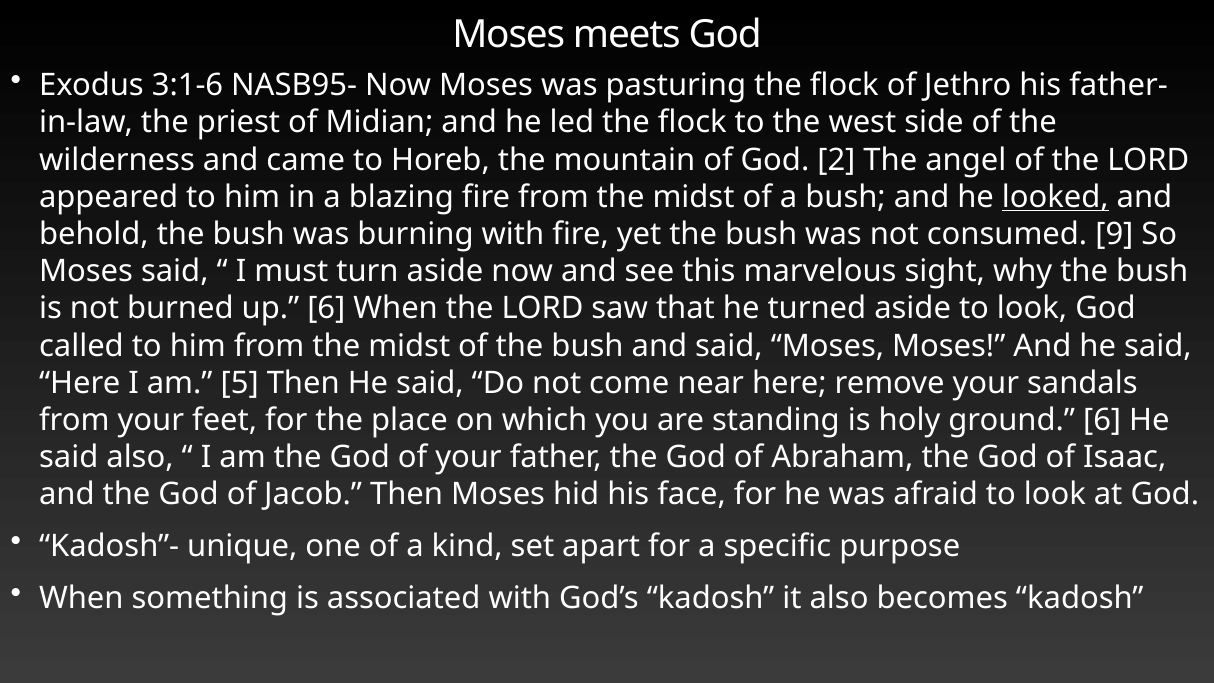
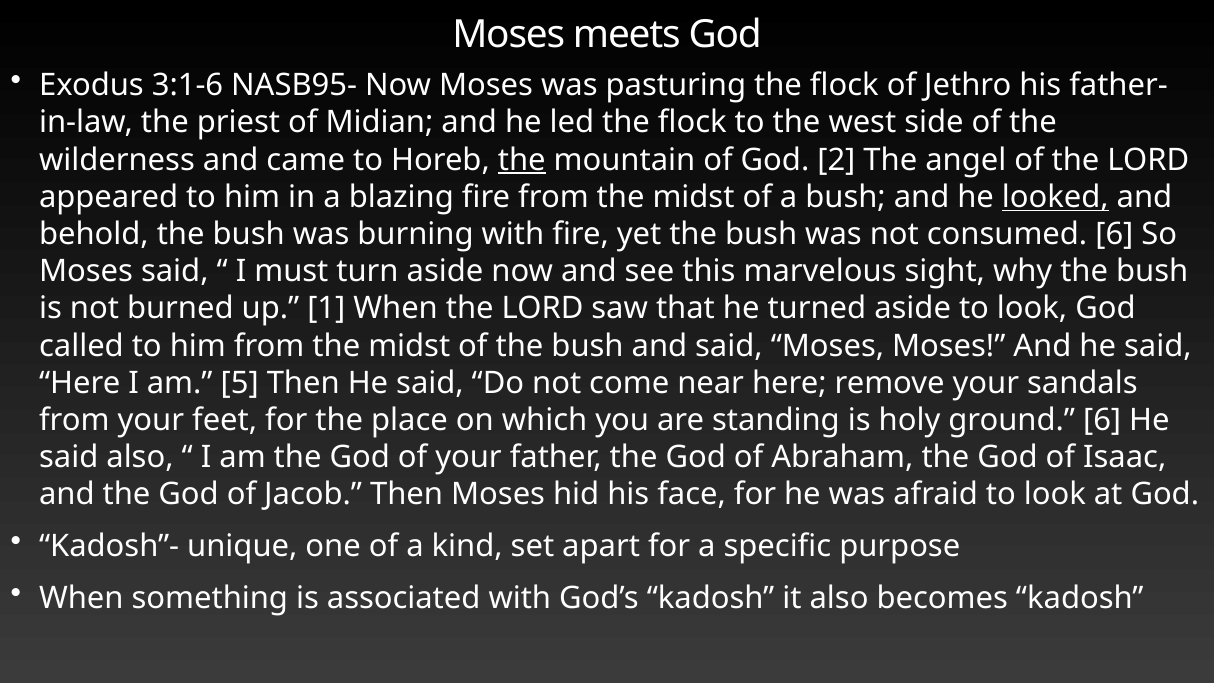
the underline: none -> present (522, 160)
consumed 9: 9 -> 6 (1114, 234)
up 6: 6 -> 1 (326, 309)
